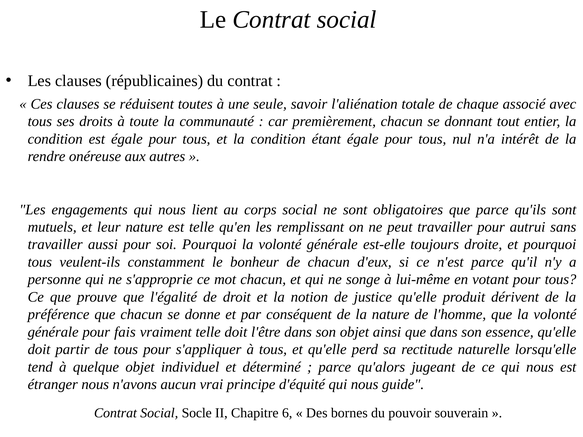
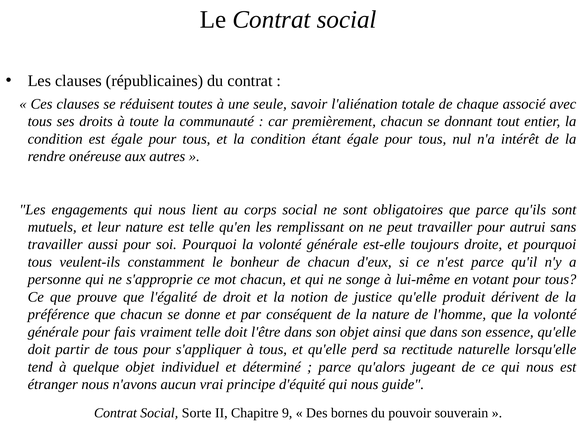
Socle: Socle -> Sorte (197, 413)
6: 6 -> 9 (287, 413)
